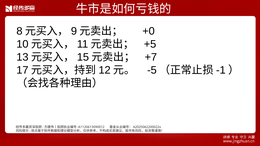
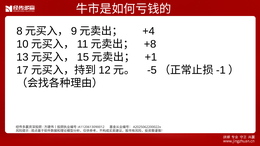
+0: +0 -> +4 (149, 31)
+5: +5 -> +8 (150, 44)
+7: +7 -> +1 (151, 57)
